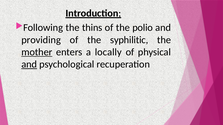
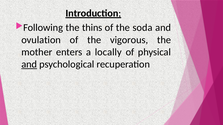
polio: polio -> soda (143, 28)
providing: providing -> ovulation (41, 40)
syphilitic: syphilitic -> vigorous (129, 40)
mother underline: present -> none (37, 52)
